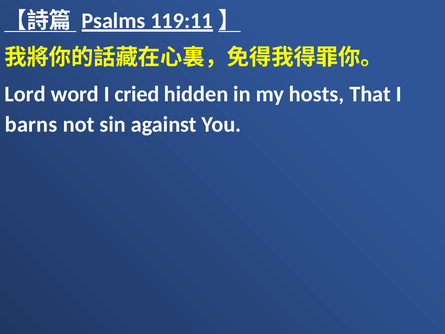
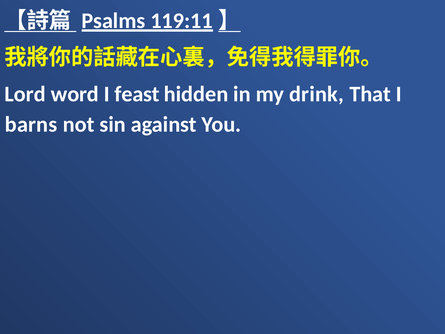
cried: cried -> feast (137, 94)
hosts: hosts -> drink (317, 94)
